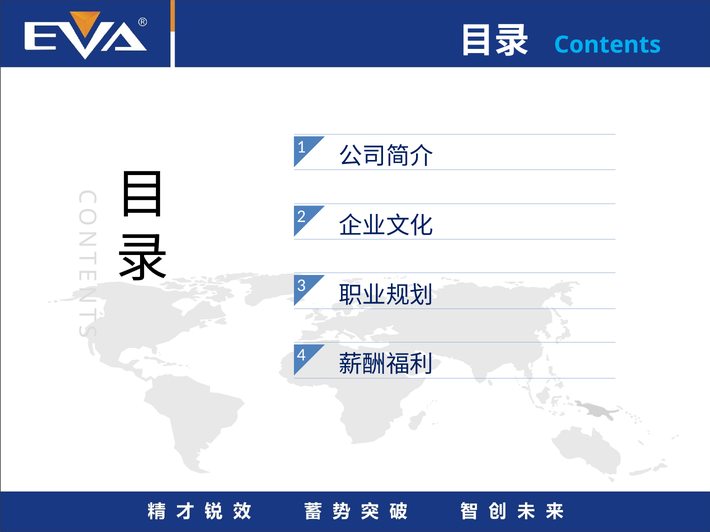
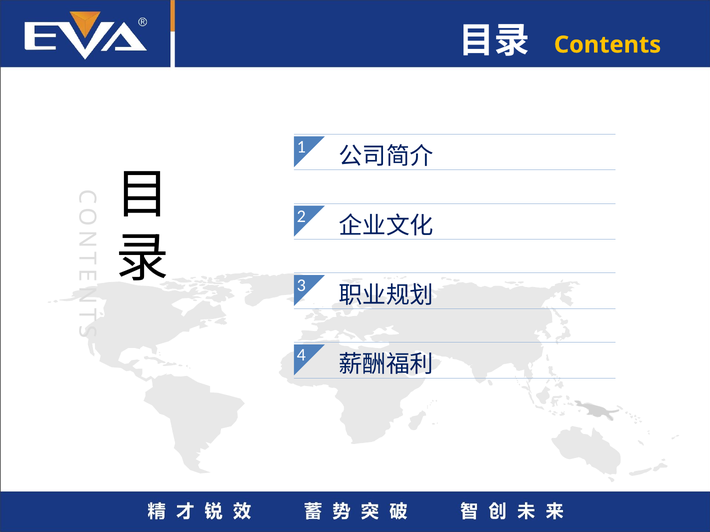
Contents colour: light blue -> yellow (608, 45)
